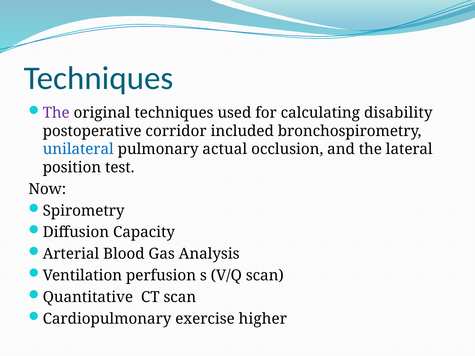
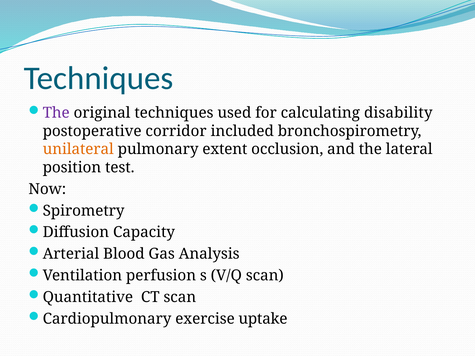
unilateral colour: blue -> orange (78, 149)
actual: actual -> extent (225, 149)
higher: higher -> uptake (263, 319)
